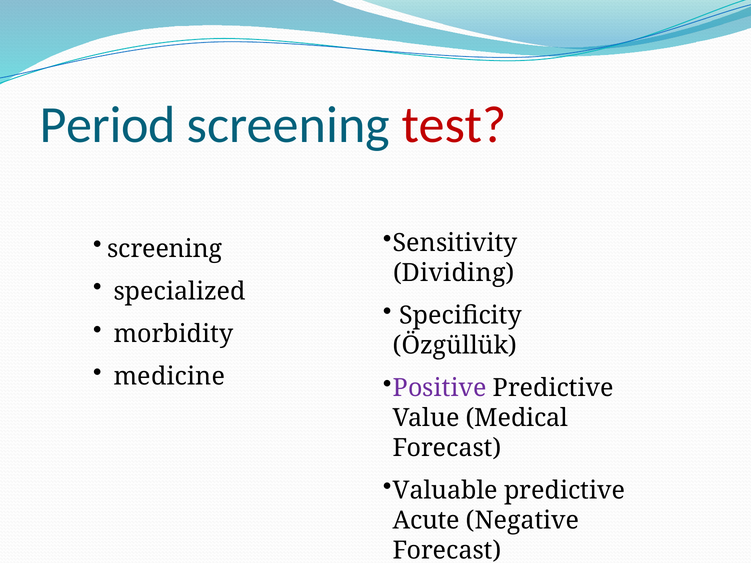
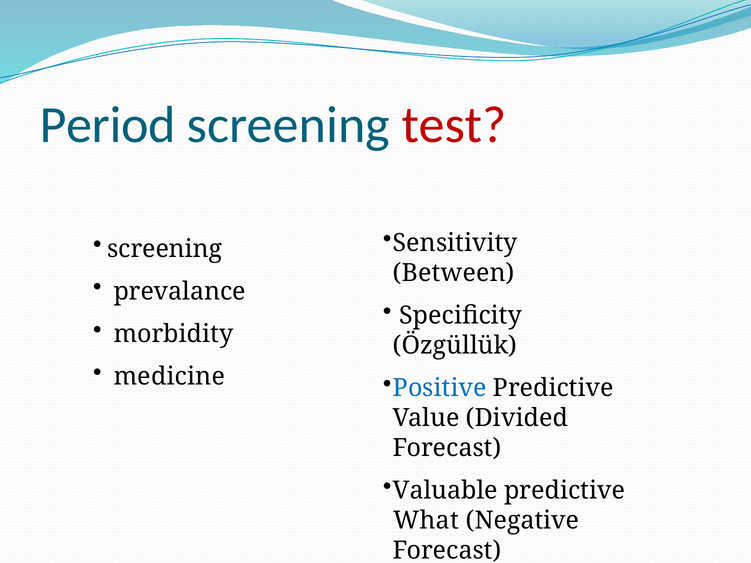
Dividing: Dividing -> Between (454, 273)
specialized: specialized -> prevalance (180, 291)
Positive colour: purple -> blue (440, 388)
Medical: Medical -> Divided (517, 418)
Acute: Acute -> What (426, 521)
